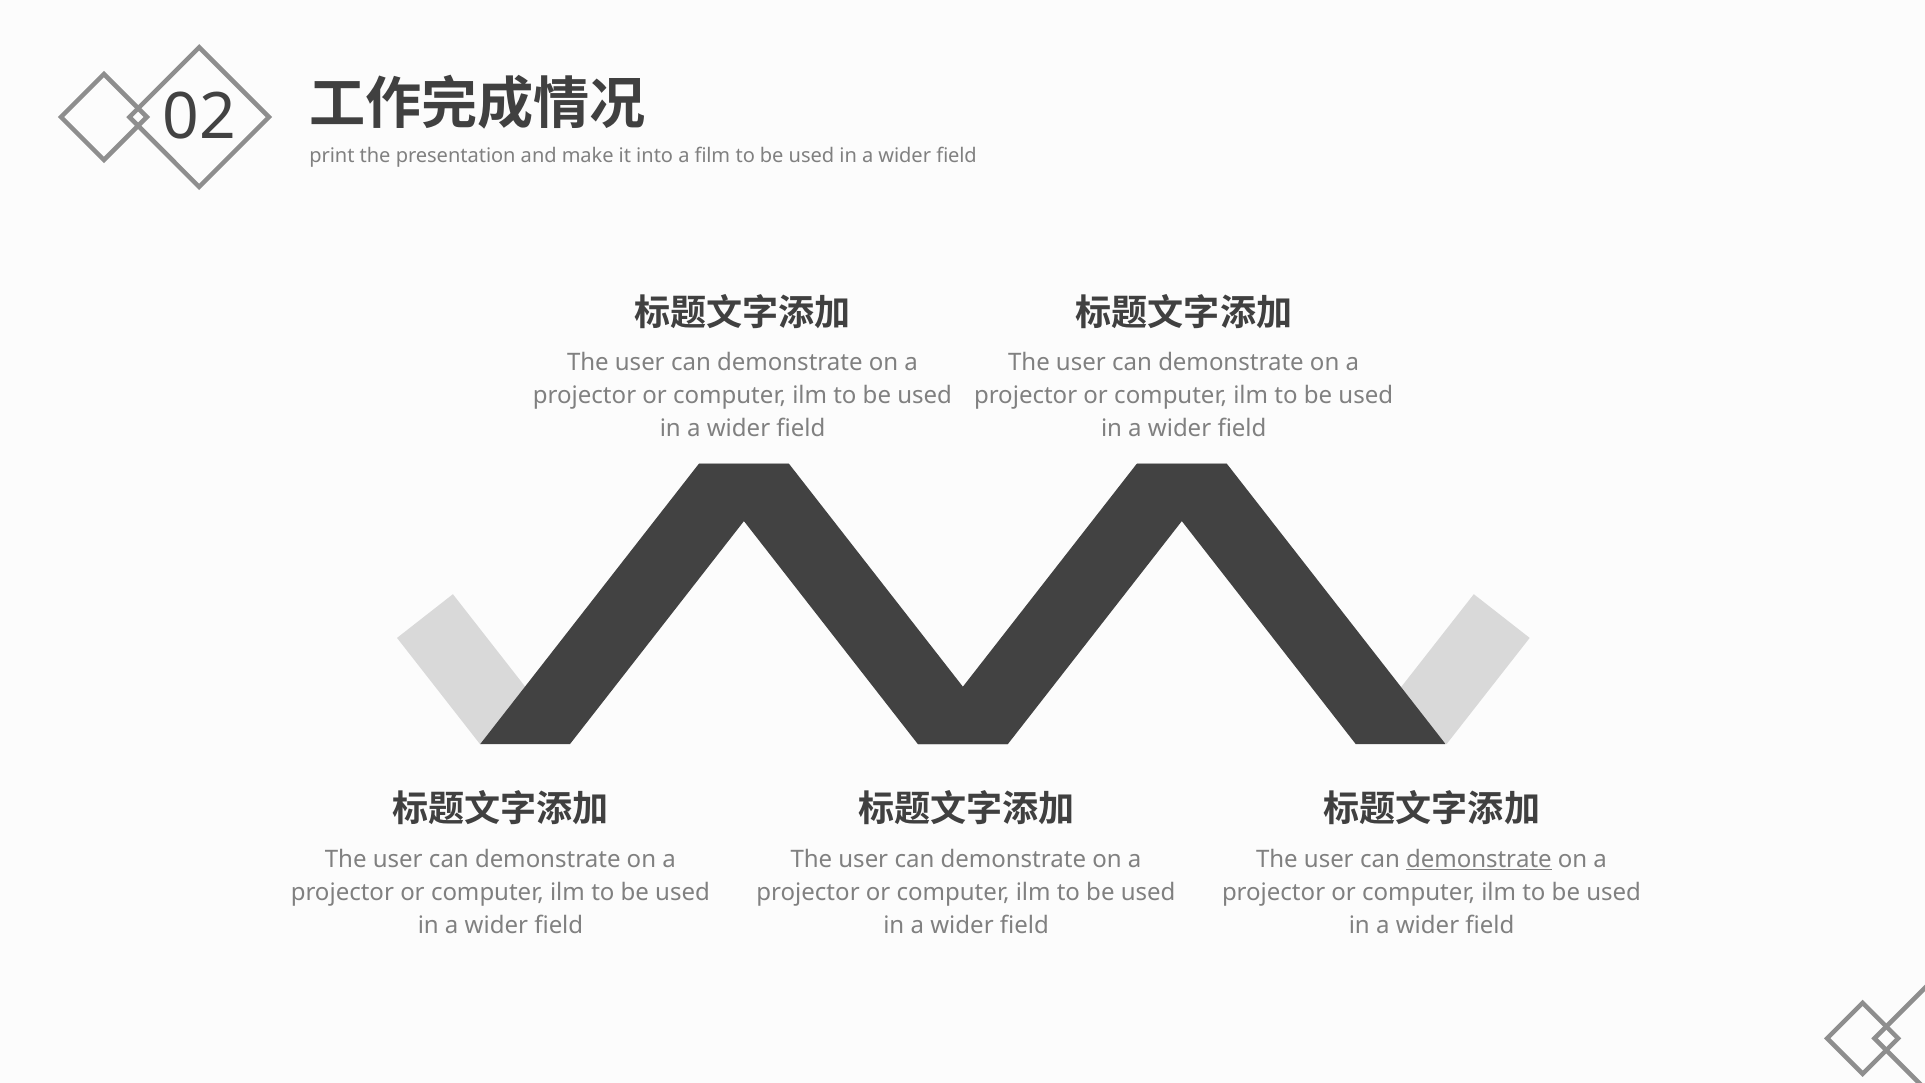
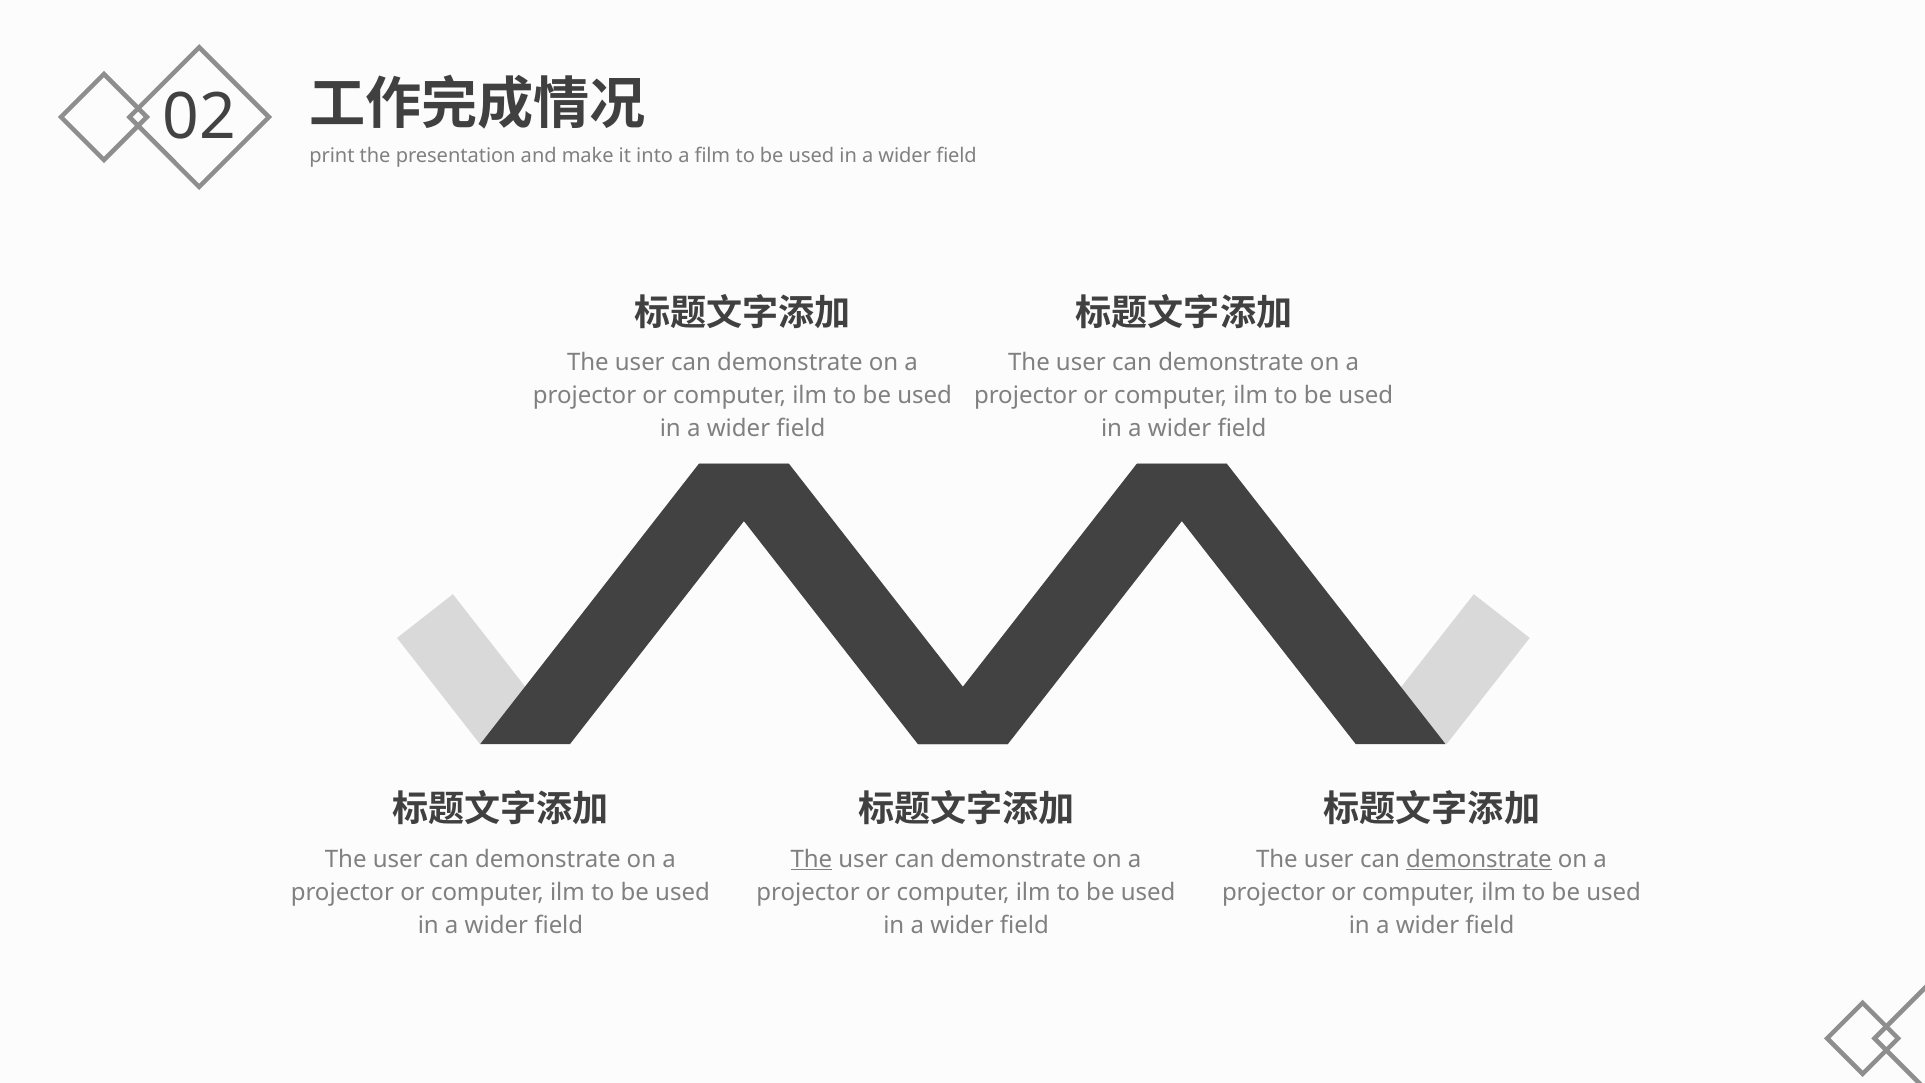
The underline: none -> present (811, 859)
